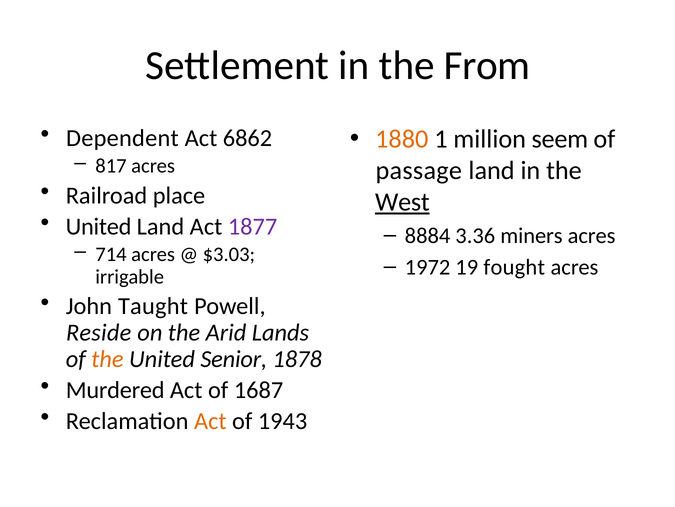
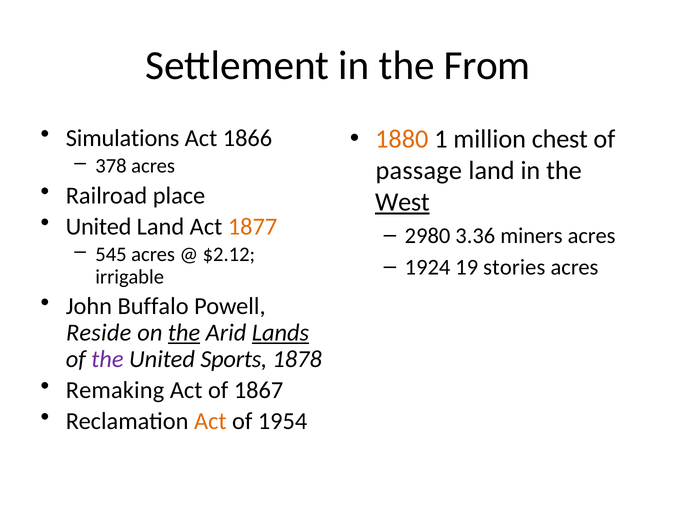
Dependent: Dependent -> Simulations (123, 138)
6862: 6862 -> 1866 (247, 138)
seem: seem -> chest (560, 139)
817: 817 -> 378 (111, 166)
1877 colour: purple -> orange (253, 226)
8884: 8884 -> 2980 (428, 235)
714: 714 -> 545 (111, 254)
$3.03: $3.03 -> $2.12 (229, 254)
1972: 1972 -> 1924 (428, 267)
fought: fought -> stories (514, 267)
Taught: Taught -> Buffalo (153, 306)
the underline: none -> present (184, 332)
Lands underline: none -> present (280, 332)
the colour: orange -> purple (107, 358)
Senior: Senior -> Sports (234, 358)
Murdered: Murdered -> Remaking (115, 389)
1687: 1687 -> 1867 (259, 389)
1943: 1943 -> 1954 (283, 421)
